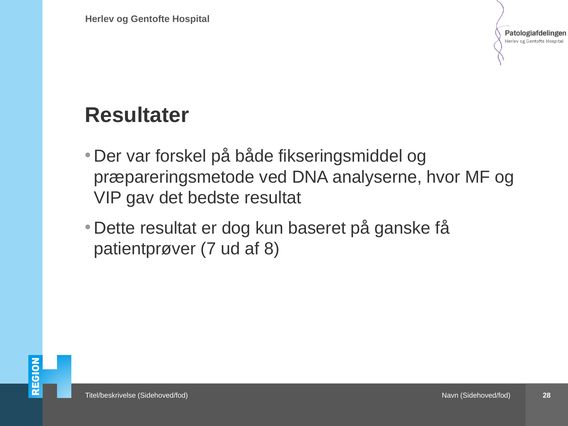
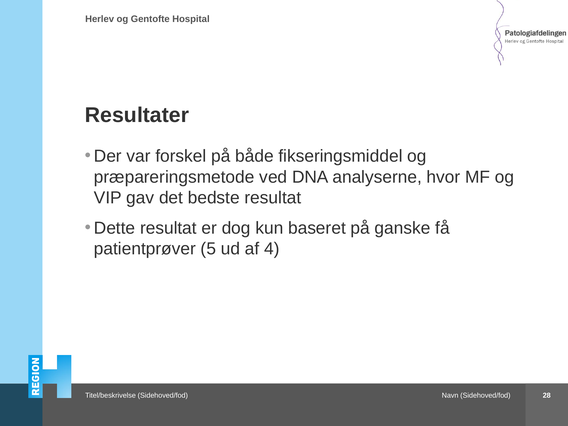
7: 7 -> 5 (208, 249)
8: 8 -> 4 (272, 249)
